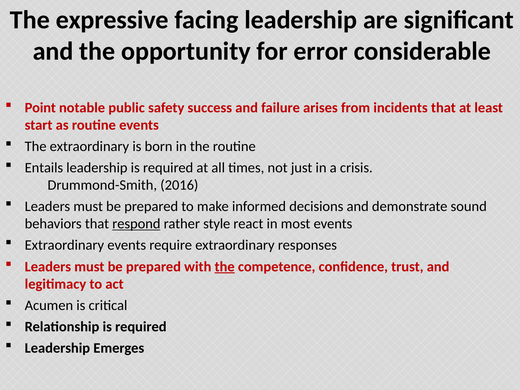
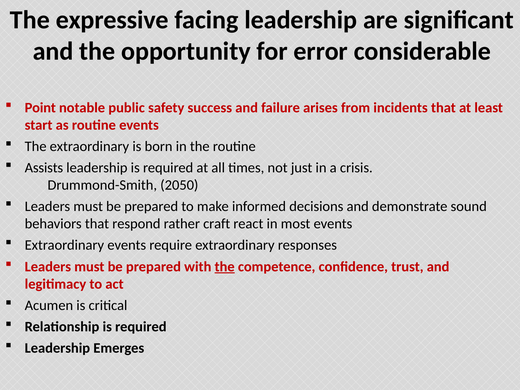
Entails: Entails -> Assists (44, 168)
2016: 2016 -> 2050 (179, 185)
respond underline: present -> none (136, 224)
style: style -> craft (217, 224)
